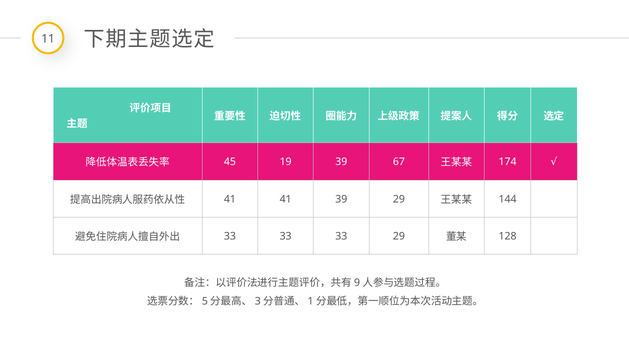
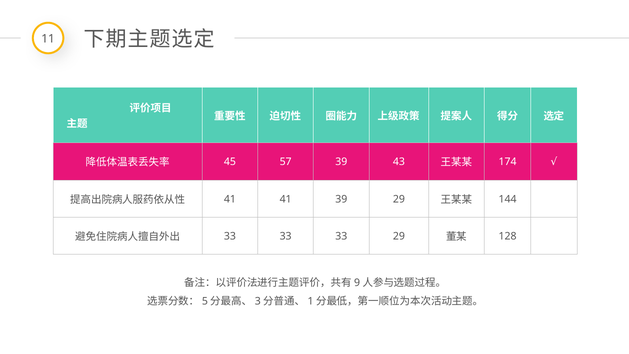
19: 19 -> 57 (286, 162)
67: 67 -> 43 (399, 162)
